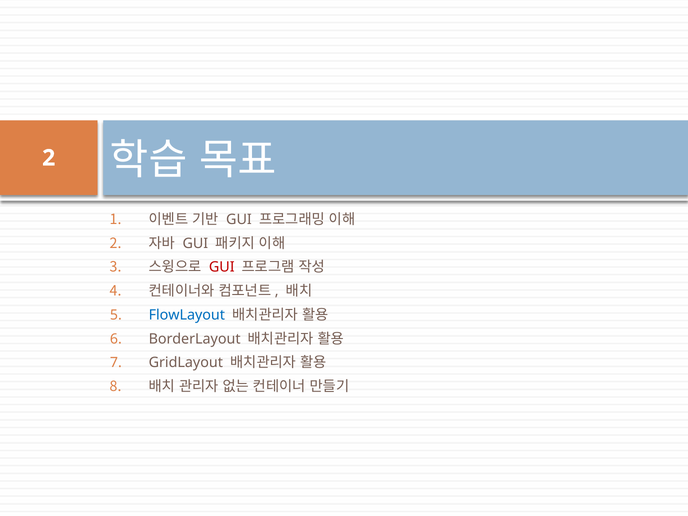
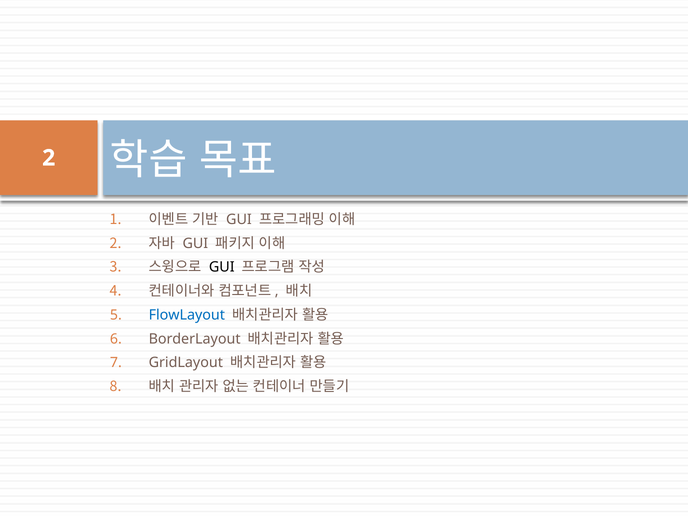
GUI colour: red -> black (222, 267)
